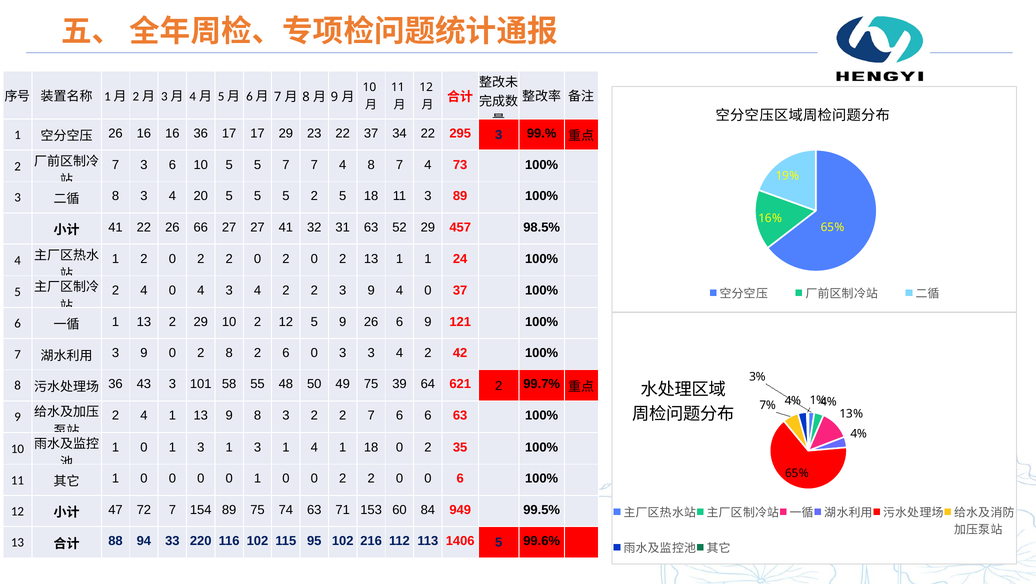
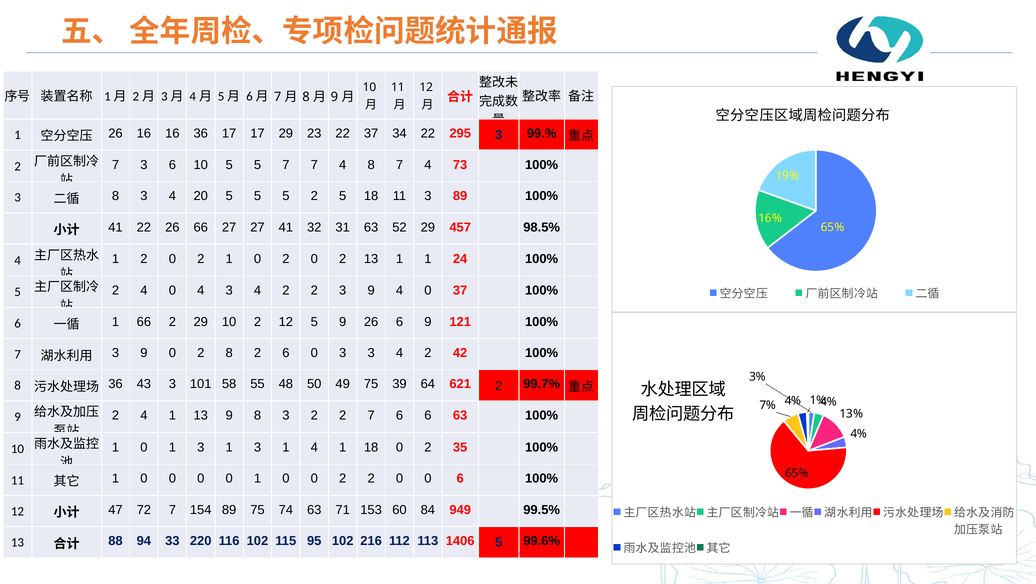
2 0 2 2: 2 -> 1 (229, 259)
13: 13 -> 66 (144, 322)
